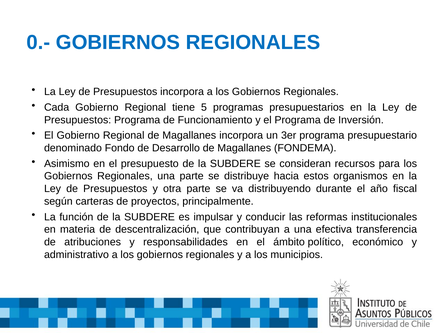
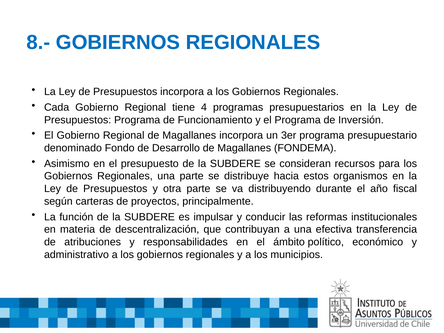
0.-: 0.- -> 8.- (38, 42)
5: 5 -> 4 (204, 107)
